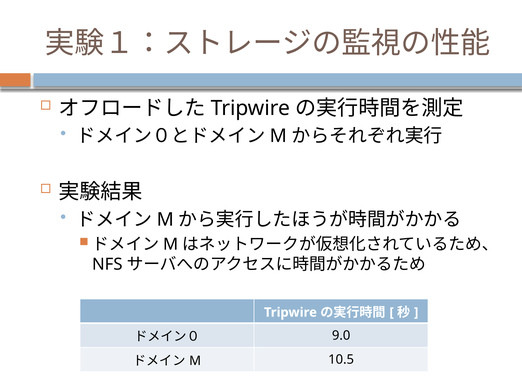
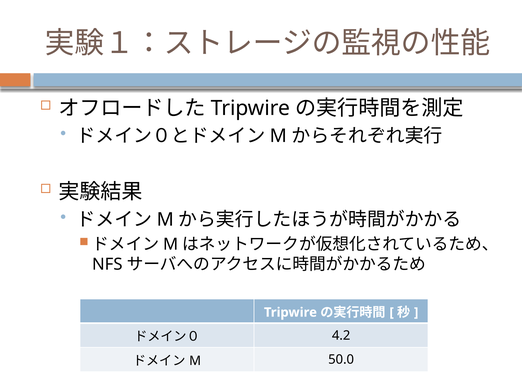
9.0: 9.0 -> 4.2 (341, 335)
10.5: 10.5 -> 50.0 (341, 359)
